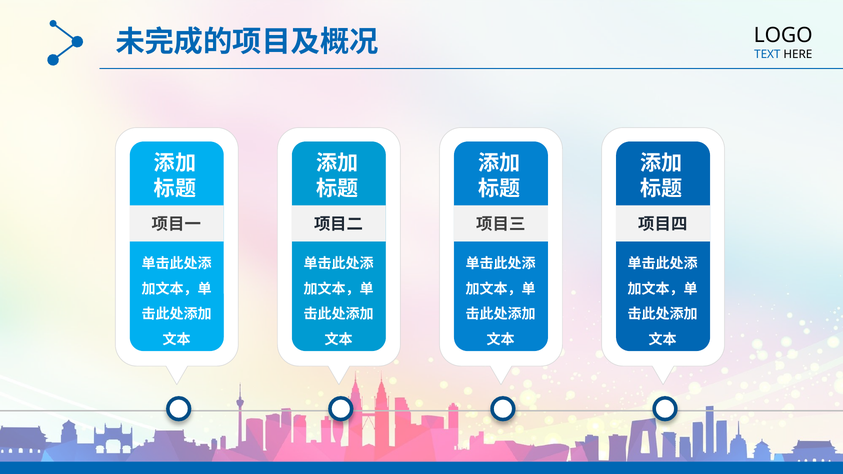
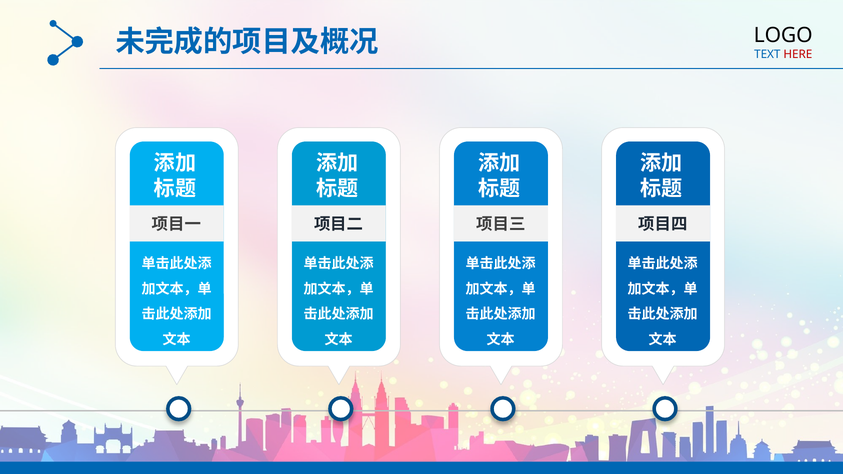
HERE colour: black -> red (798, 54)
